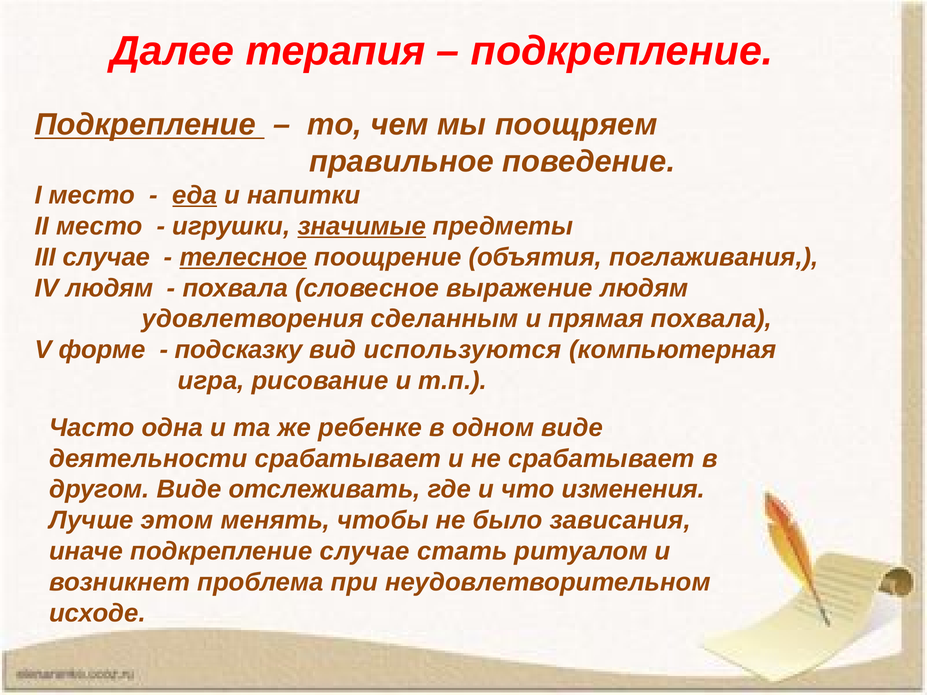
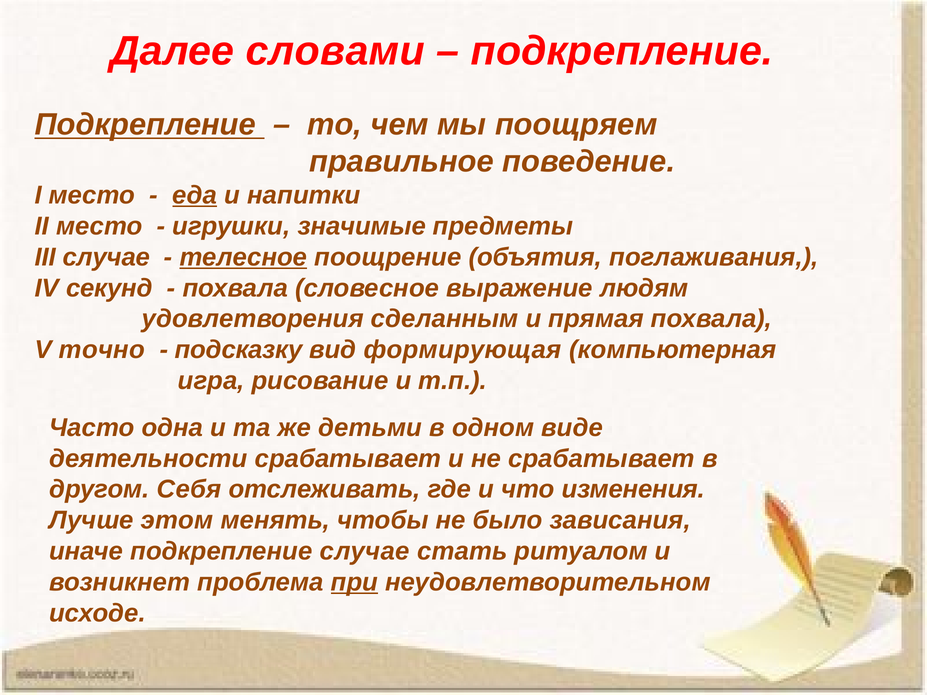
терапия: терапия -> словами (335, 51)
значимые underline: present -> none (362, 226)
IV людям: людям -> секунд (109, 288)
форме: форме -> точно (102, 350)
используются: используются -> формирующая (463, 350)
ребенке: ребенке -> детьми (370, 428)
другом Виде: Виде -> Себя (189, 490)
при underline: none -> present (354, 582)
